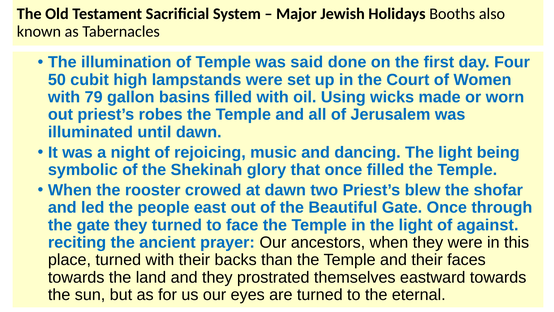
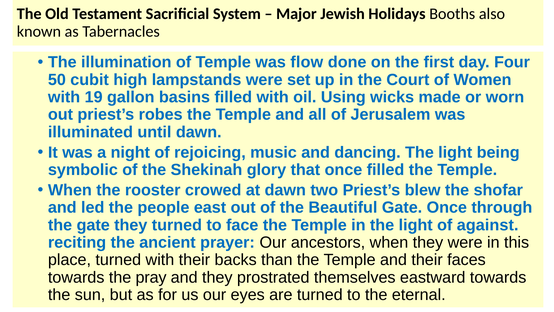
said: said -> flow (307, 62)
79: 79 -> 19 (94, 97)
land: land -> pray (151, 277)
